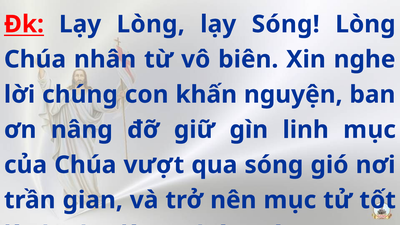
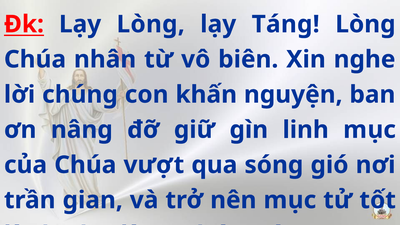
lạy Sóng: Sóng -> Táng (286, 24)
